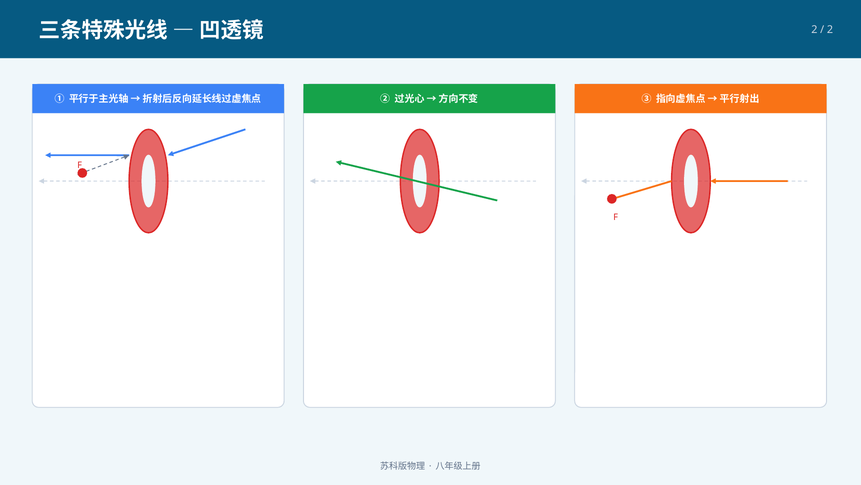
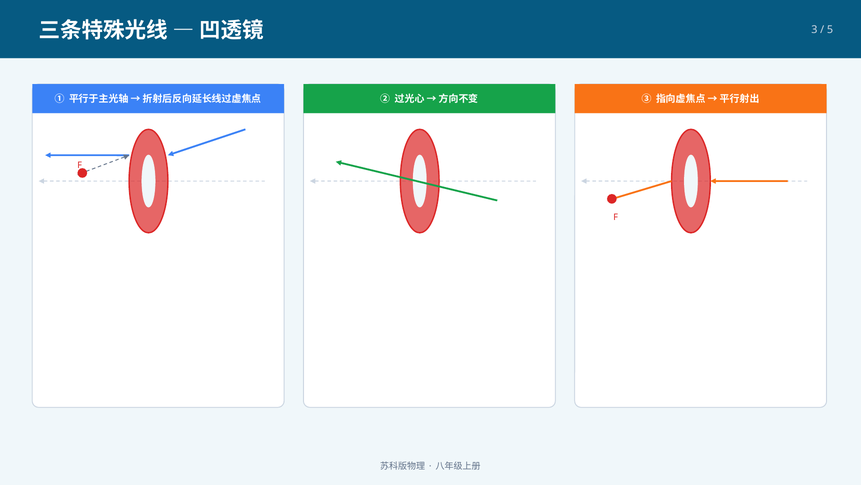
2: 2 -> 3 (814, 30)
2: 2 -> 5 (830, 30)
